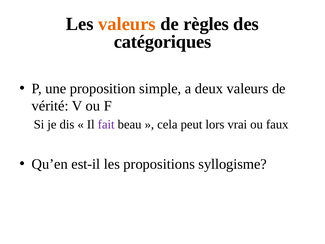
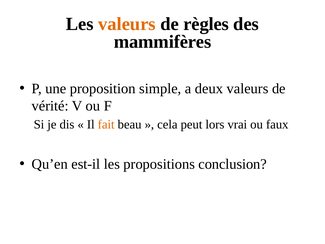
catégoriques: catégoriques -> mammifères (163, 42)
fait colour: purple -> orange (106, 124)
syllogisme: syllogisme -> conclusion (233, 164)
